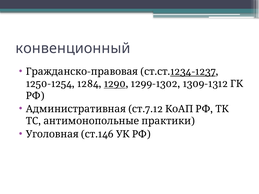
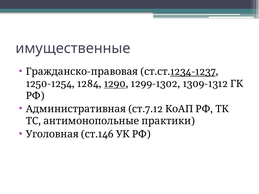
конвенционный: конвенционный -> имущественные (73, 48)
